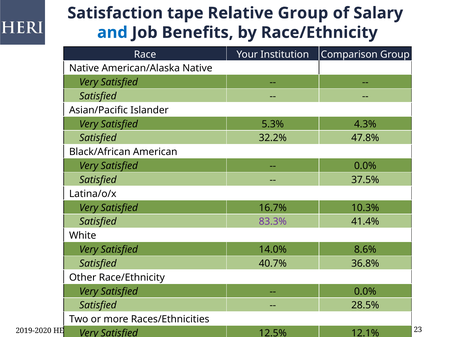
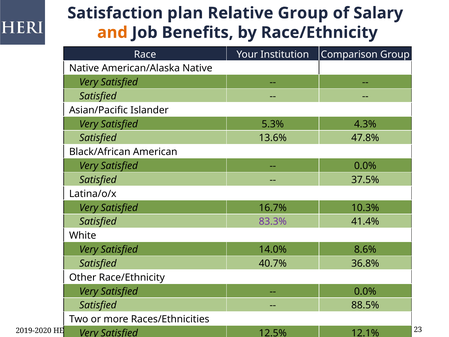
tape: tape -> plan (185, 13)
and colour: blue -> orange (112, 32)
32.2%: 32.2% -> 13.6% (273, 138)
28.5%: 28.5% -> 88.5% (365, 305)
